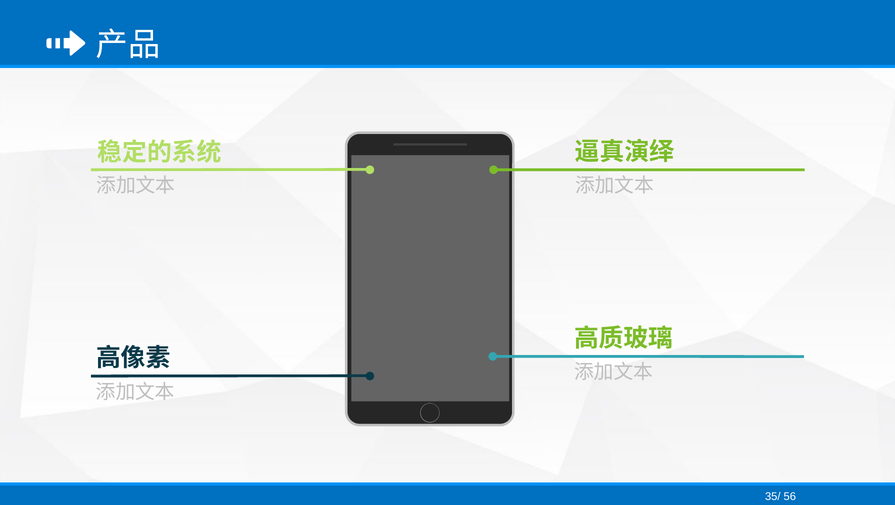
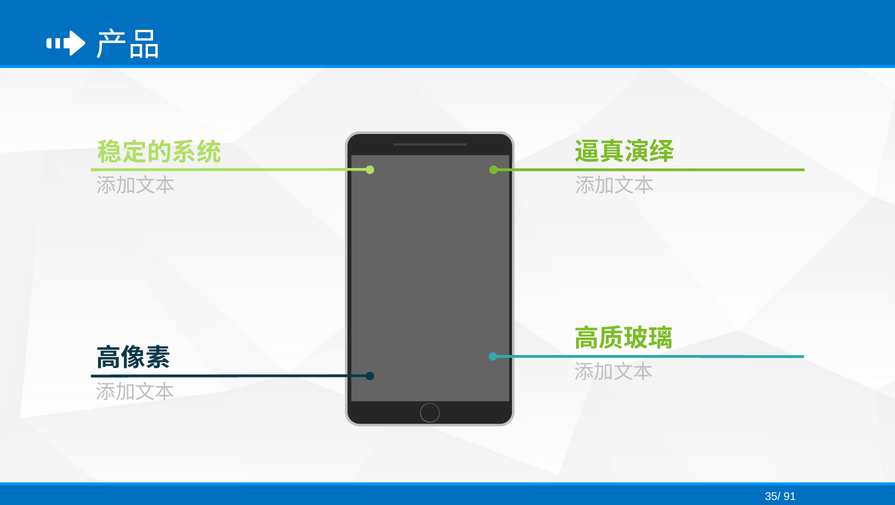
56: 56 -> 91 (790, 497)
